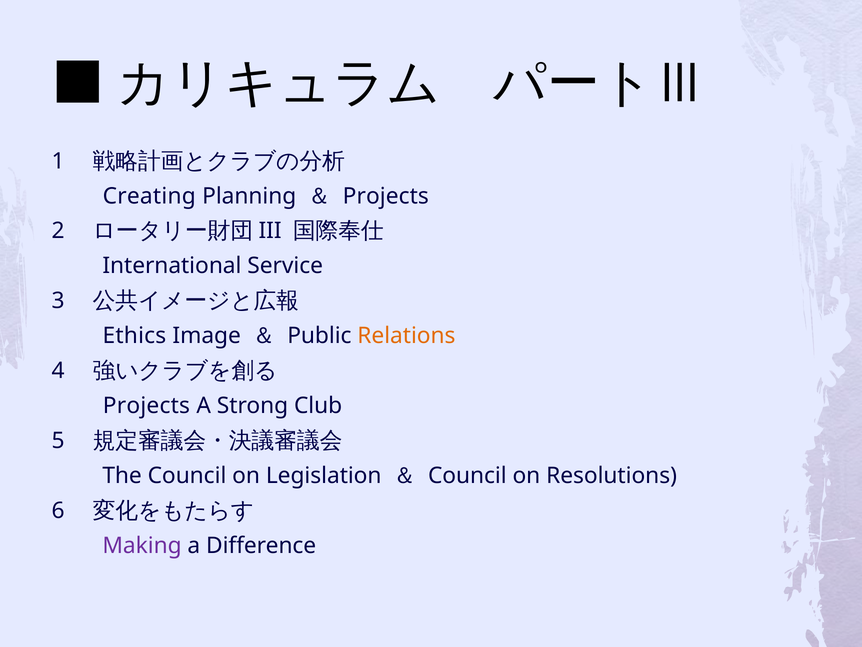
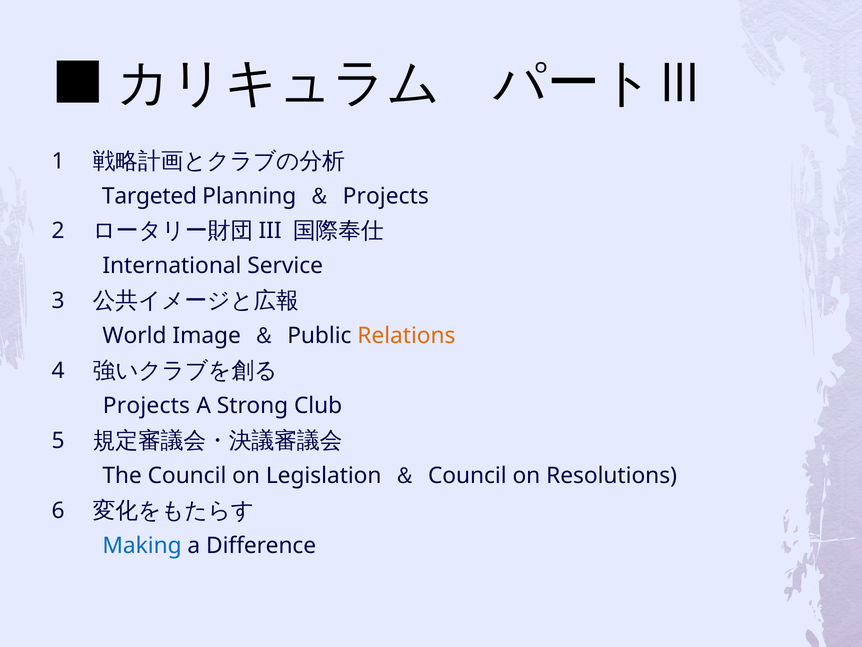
Creating: Creating -> Targeted (149, 196)
Ethics: Ethics -> World (135, 336)
Making colour: purple -> blue (142, 545)
